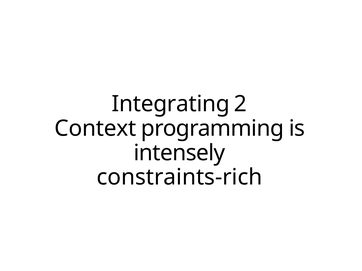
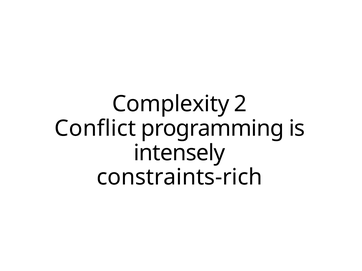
Integrating: Integrating -> Complexity (171, 104)
Context: Context -> Conflict (95, 129)
